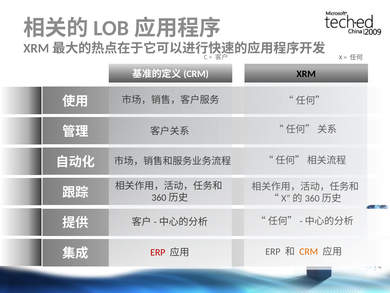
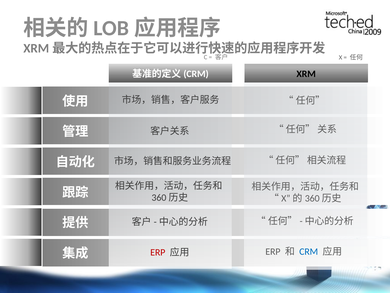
CRM colour: orange -> blue (309, 251)
